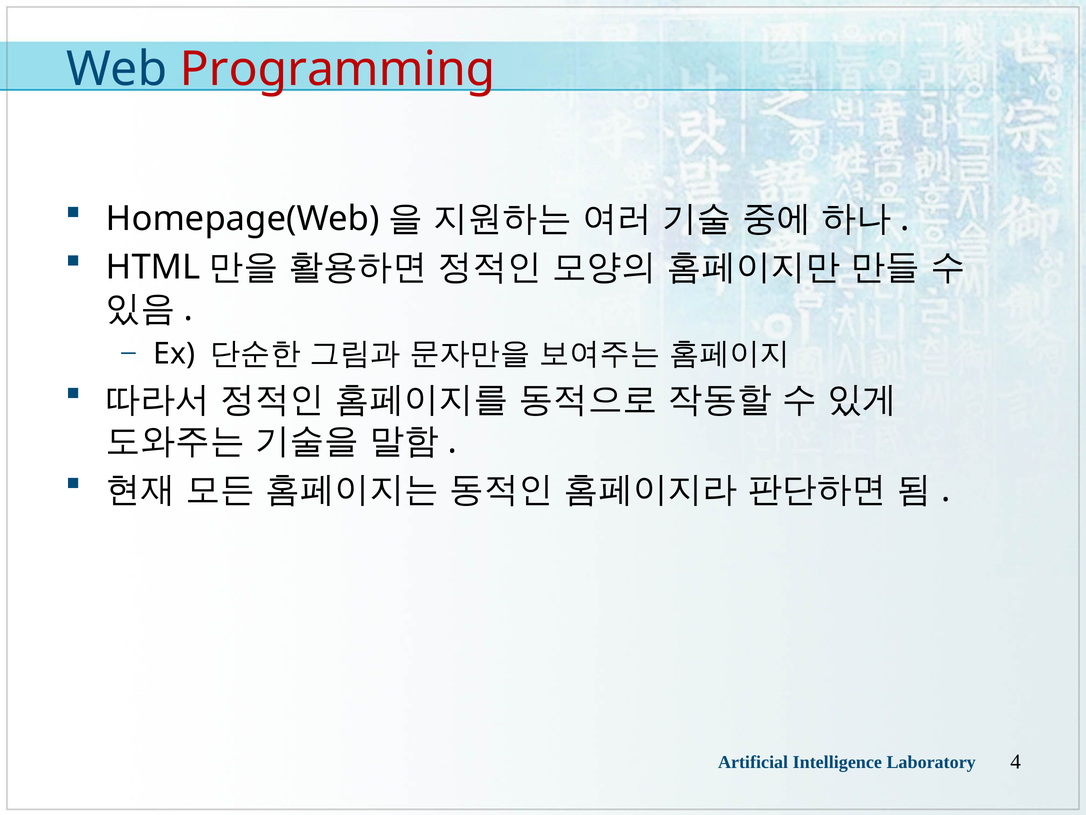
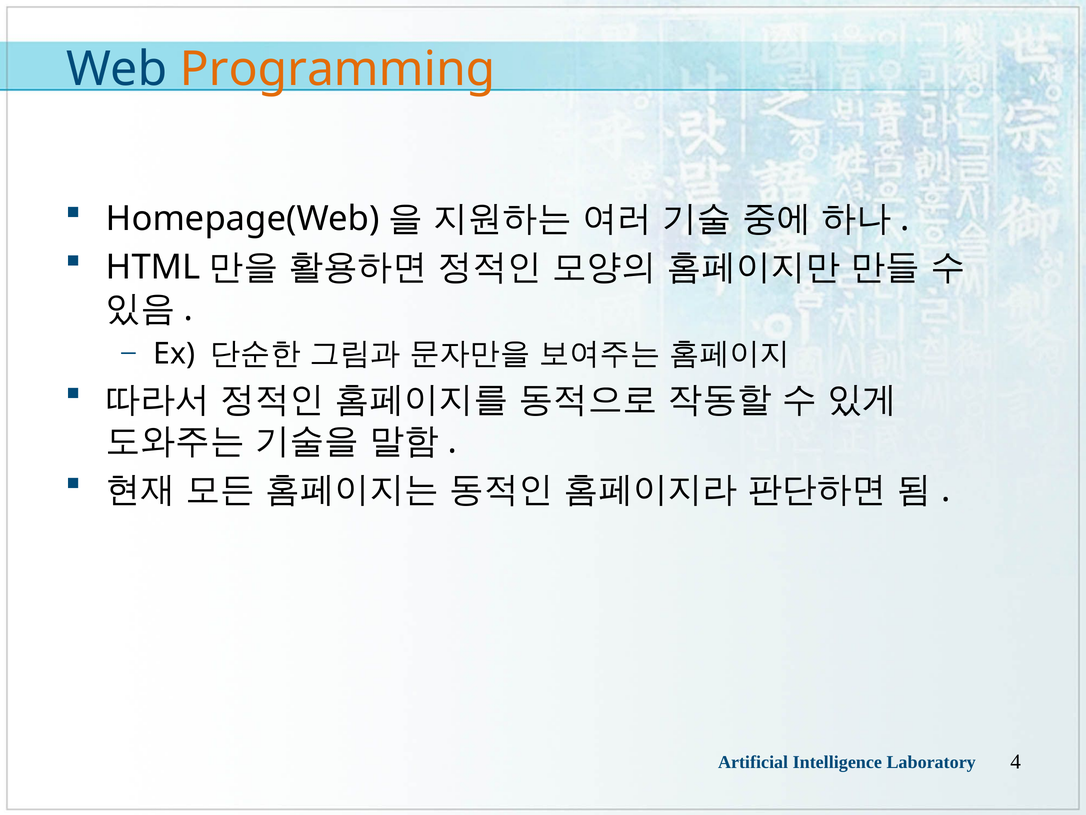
Programming colour: red -> orange (338, 69)
